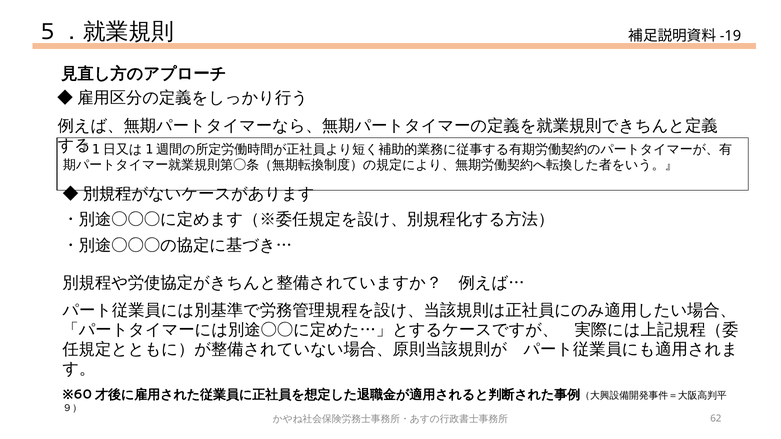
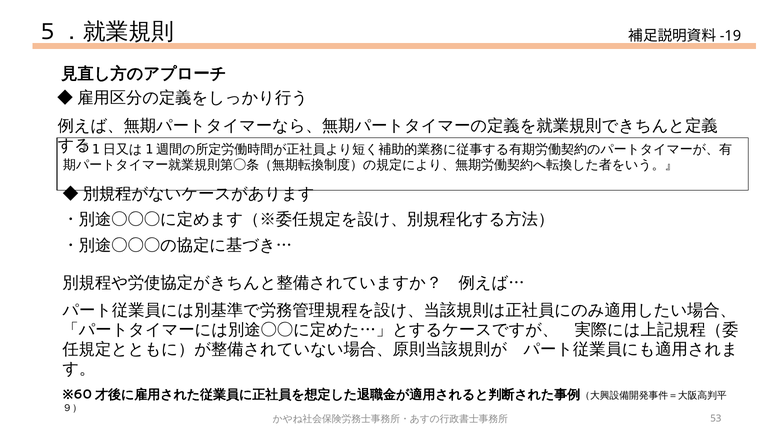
62: 62 -> 53 (716, 419)
